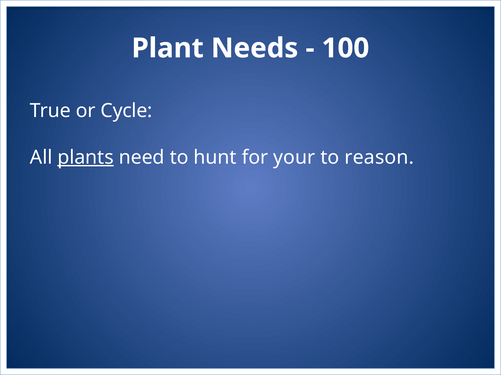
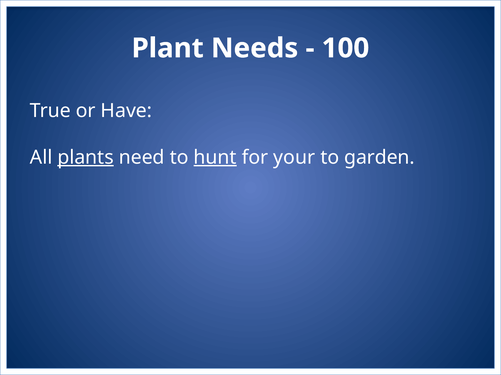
Cycle: Cycle -> Have (126, 111)
hunt underline: none -> present (215, 158)
reason: reason -> garden (379, 158)
